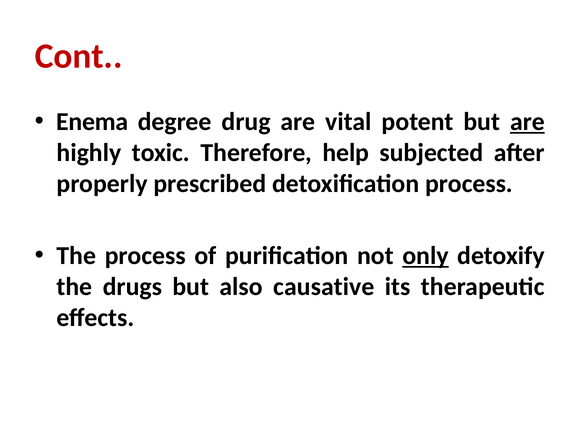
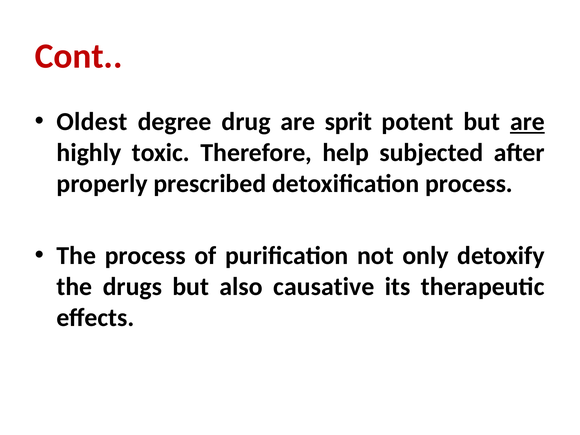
Enema: Enema -> Oldest (92, 122)
vital: vital -> sprit (349, 122)
only underline: present -> none (425, 256)
